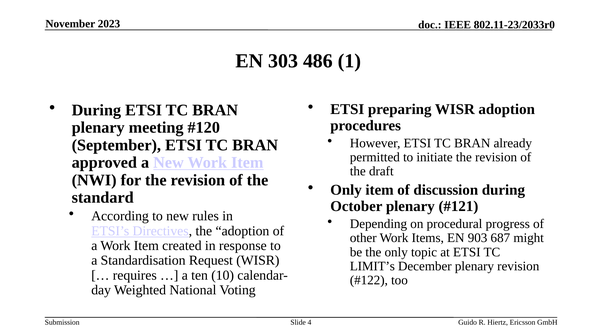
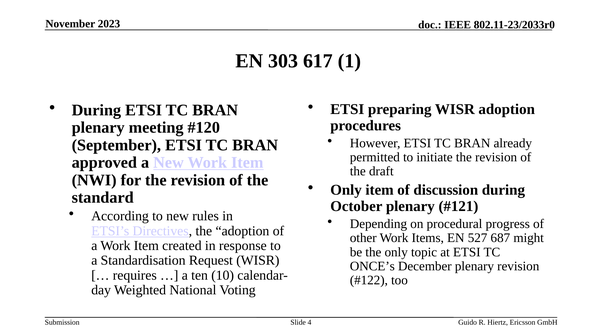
486: 486 -> 617 (318, 61)
903: 903 -> 527 (478, 238)
LIMIT’s: LIMIT’s -> ONCE’s (372, 266)
